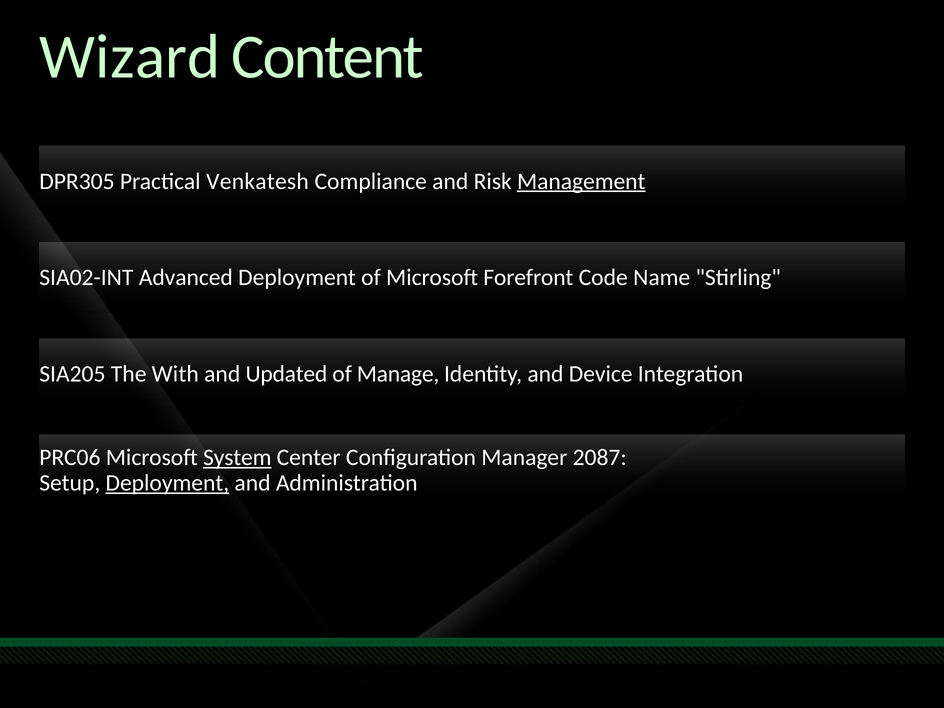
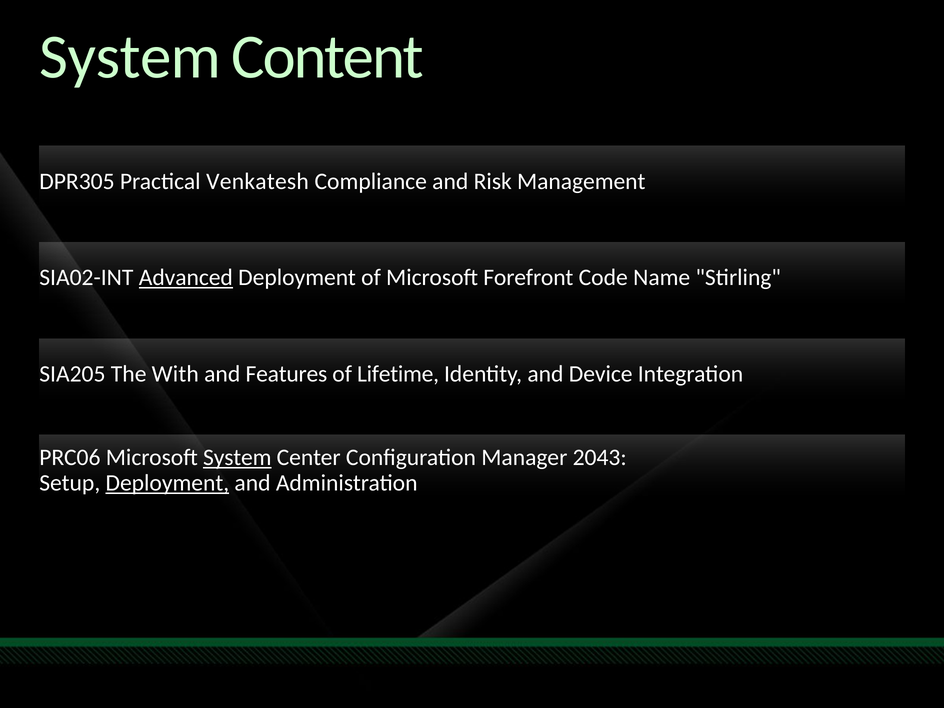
Wizard: Wizard -> System (130, 57)
Management underline: present -> none (581, 181)
Advanced underline: none -> present (186, 278)
Updated: Updated -> Features (286, 374)
Manage: Manage -> Lifetime (398, 374)
2087: 2087 -> 2043 (600, 457)
